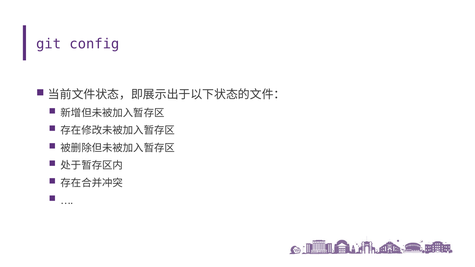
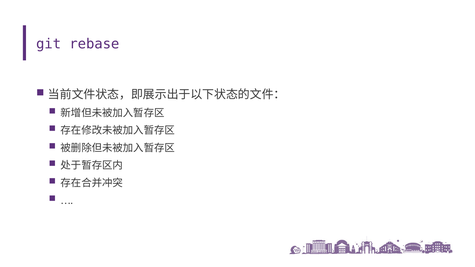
config: config -> rebase (94, 44)
